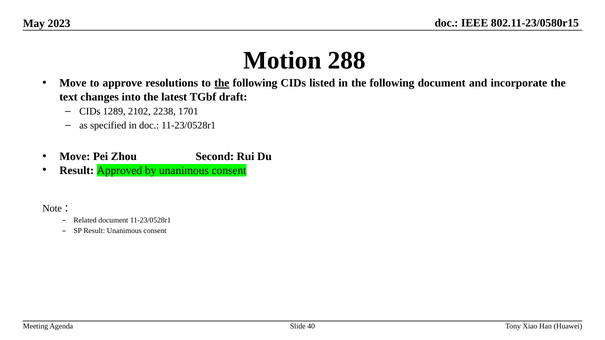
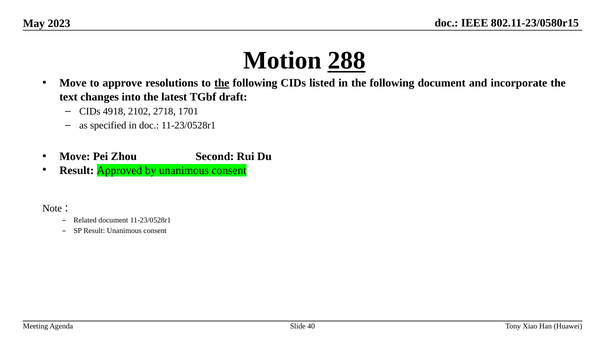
288 underline: none -> present (347, 61)
1289: 1289 -> 4918 (114, 112)
2238: 2238 -> 2718 (164, 112)
